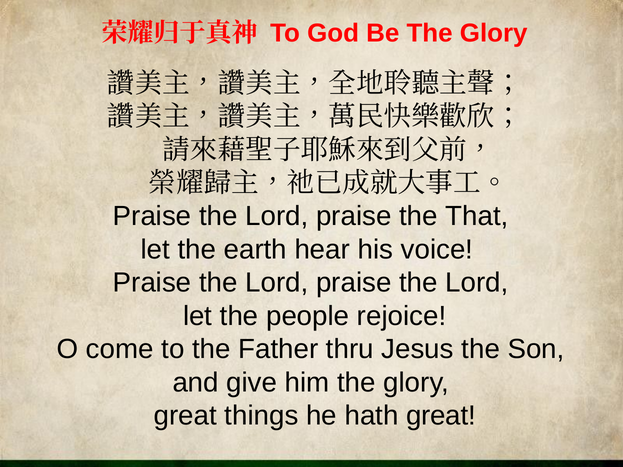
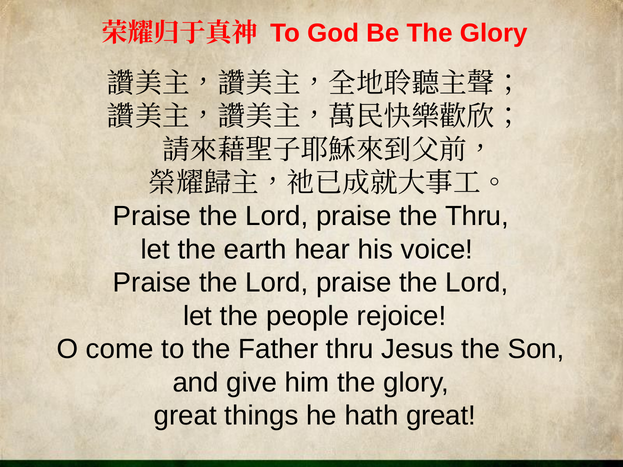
the That: That -> Thru (477, 216)
